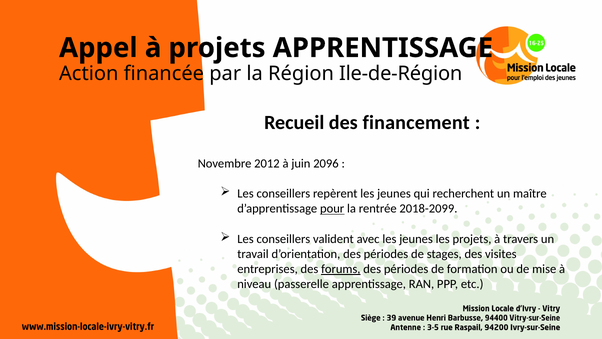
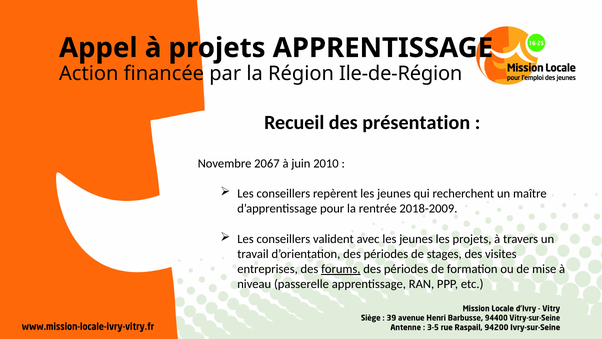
financement: financement -> présentation (416, 122)
2012: 2012 -> 2067 (267, 163)
2096: 2096 -> 2010 (326, 163)
pour underline: present -> none (332, 209)
2018-2099: 2018-2099 -> 2018-2009 (428, 209)
